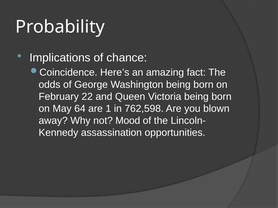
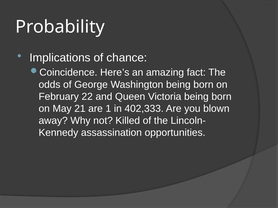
64: 64 -> 21 (80, 109)
762,598: 762,598 -> 402,333 (144, 109)
Mood: Mood -> Killed (128, 121)
